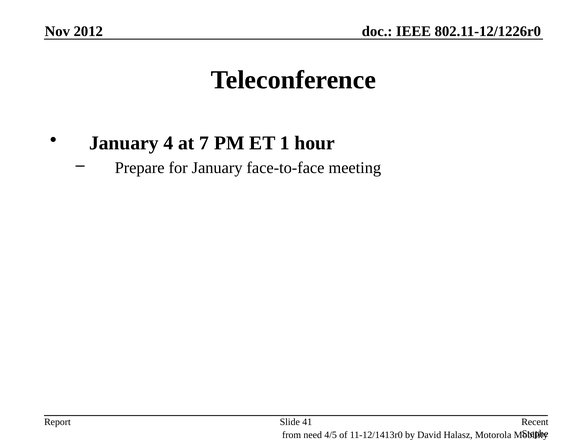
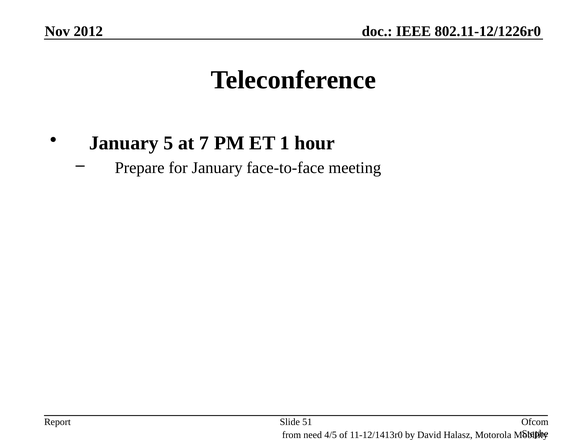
4: 4 -> 5 (168, 143)
41: 41 -> 51 (307, 422)
Recent: Recent -> Ofcom (535, 422)
